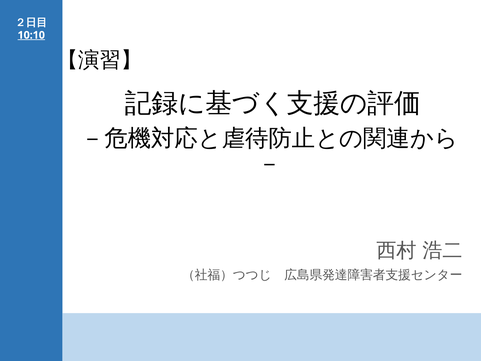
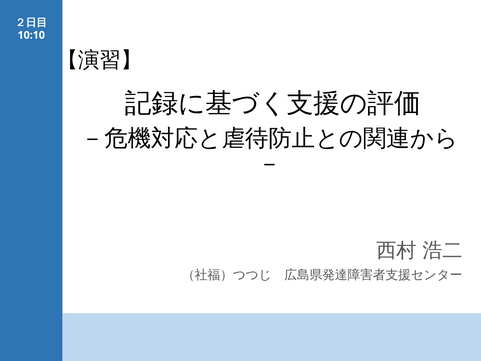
10:10 underline: present -> none (31, 35)
